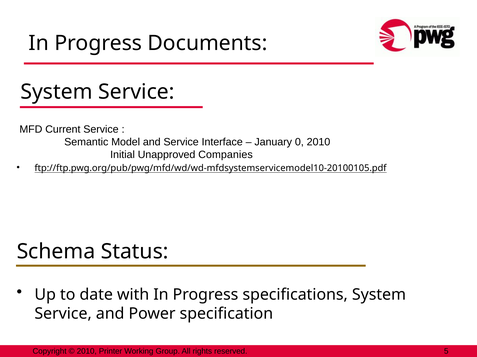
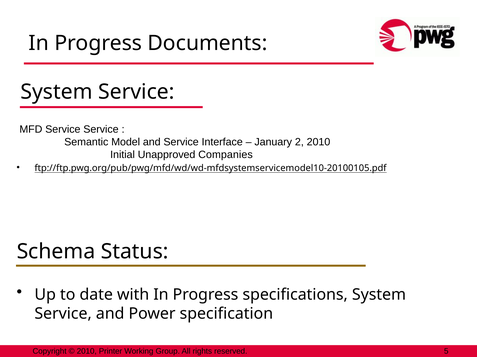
MFD Current: Current -> Service (63, 129)
0: 0 -> 2 (299, 142)
